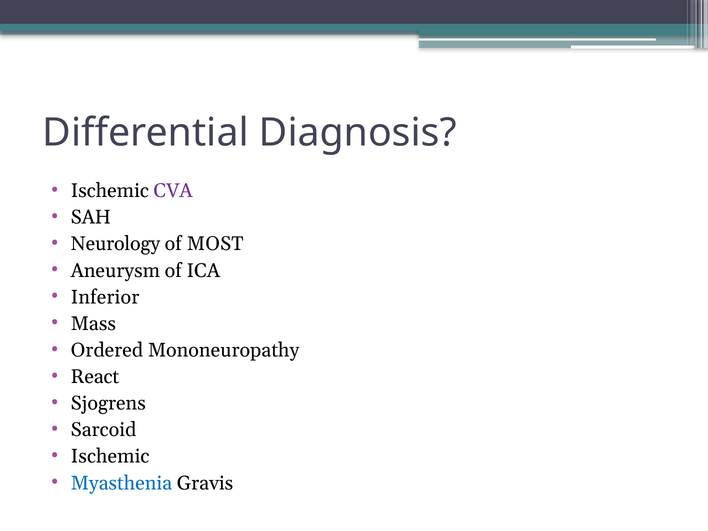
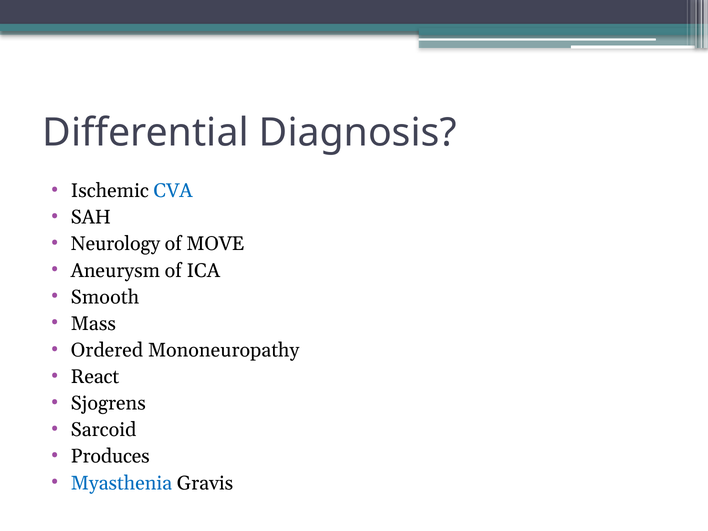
CVA colour: purple -> blue (173, 191)
MOST: MOST -> MOVE (215, 244)
Inferior: Inferior -> Smooth (105, 297)
Ischemic: Ischemic -> Produces (110, 456)
